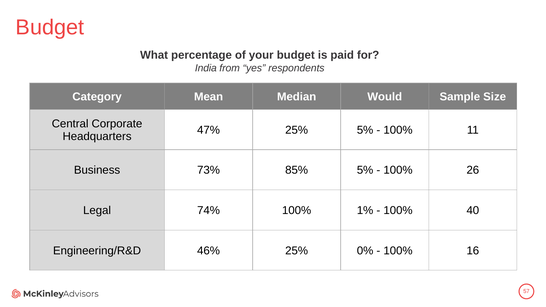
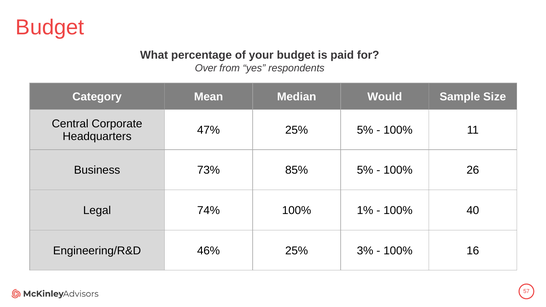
India: India -> Over (206, 68)
0%: 0% -> 3% (365, 251)
